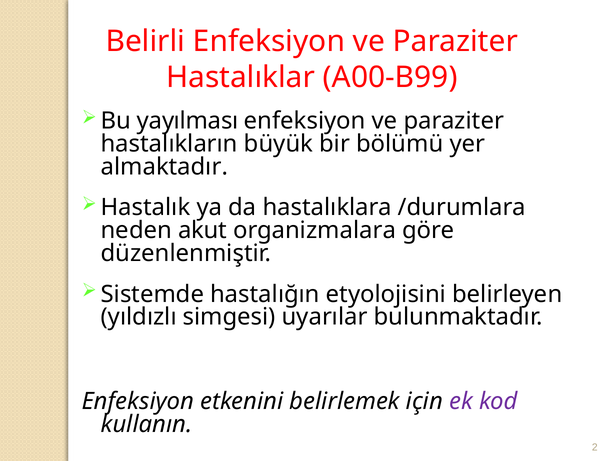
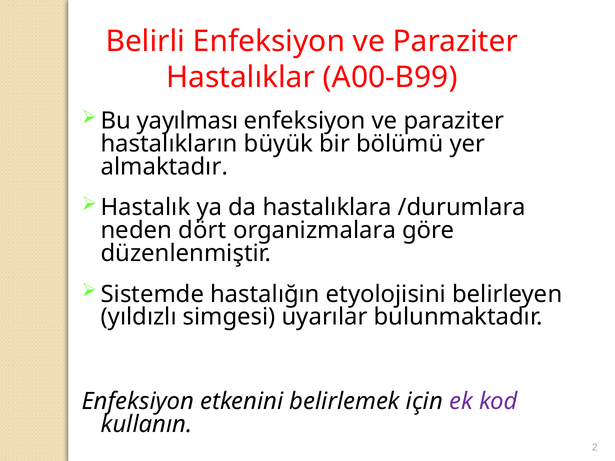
akut: akut -> dört (202, 231)
